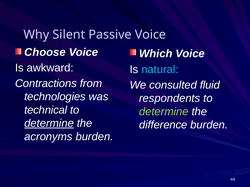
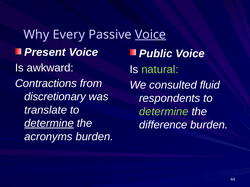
Silent: Silent -> Every (69, 35)
Voice underline: none -> present (150, 35)
Choose: Choose -> Present (45, 52)
Which: Which -> Public (156, 54)
natural colour: light blue -> light green (160, 70)
technologies: technologies -> discretionary (55, 97)
technical: technical -> translate (46, 110)
